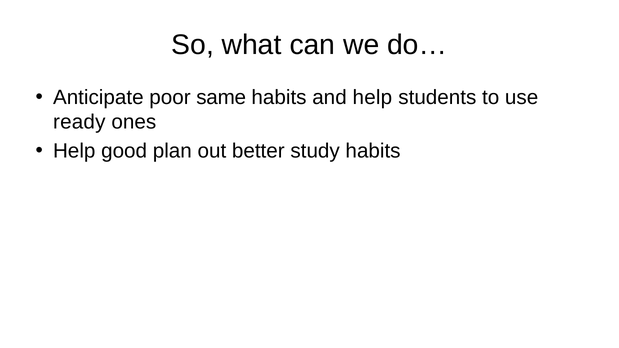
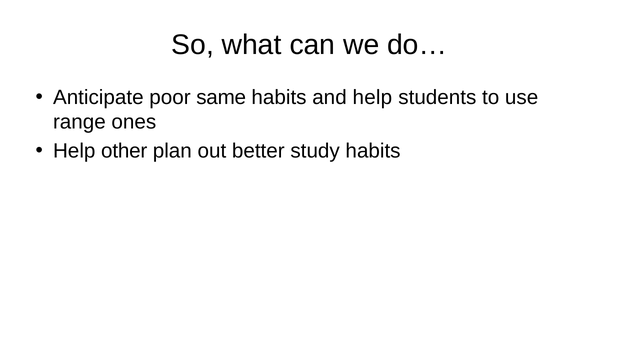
ready: ready -> range (79, 122)
good: good -> other (124, 151)
